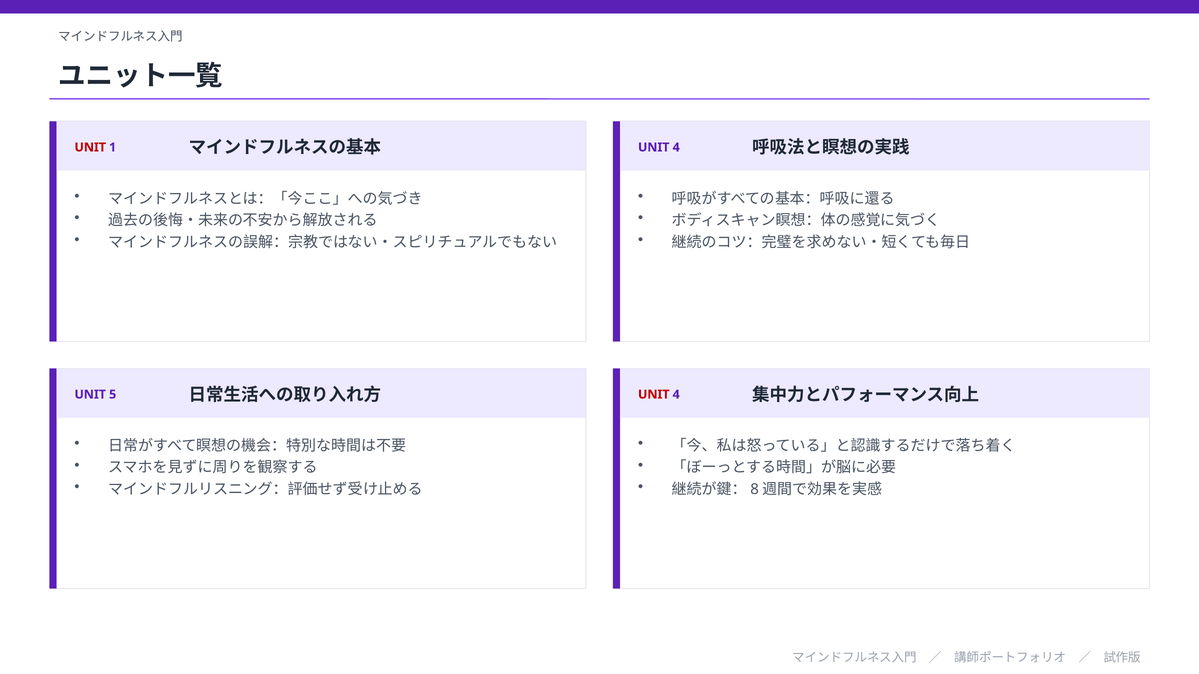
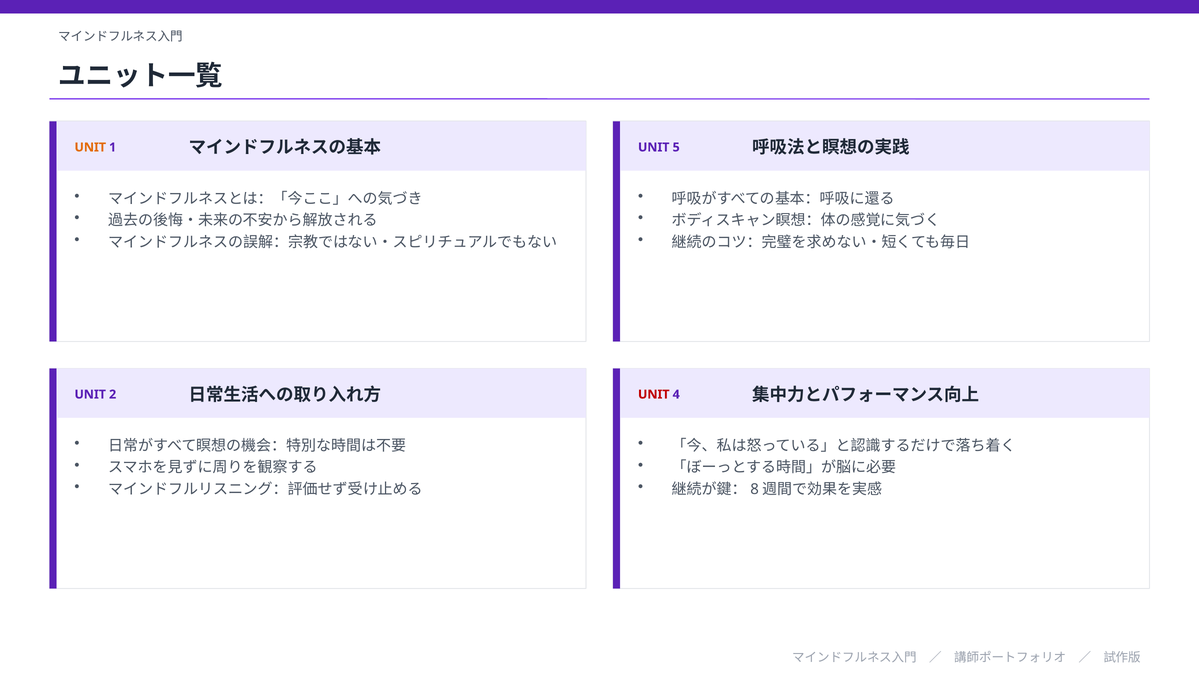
UNIT colour: red -> orange (90, 147)
4: 4 -> 5 (676, 147)
5: 5 -> 2 (113, 395)
